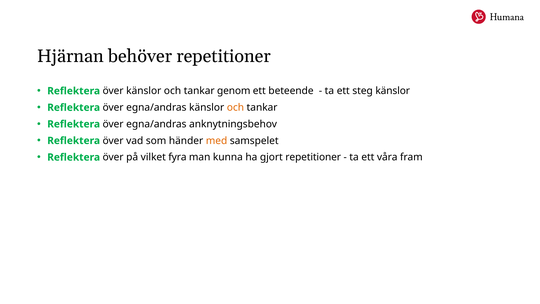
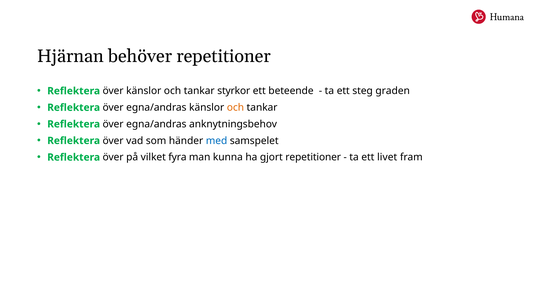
genom: genom -> styrkor (234, 91)
steg känslor: känslor -> graden (393, 91)
med colour: orange -> blue (217, 141)
våra: våra -> livet (387, 157)
